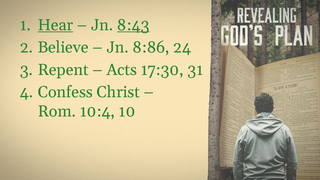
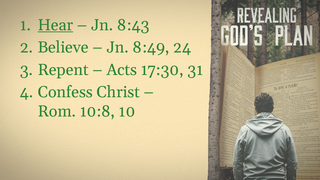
8:43 underline: present -> none (133, 25)
8:86: 8:86 -> 8:49 (151, 47)
10:4: 10:4 -> 10:8 (97, 111)
